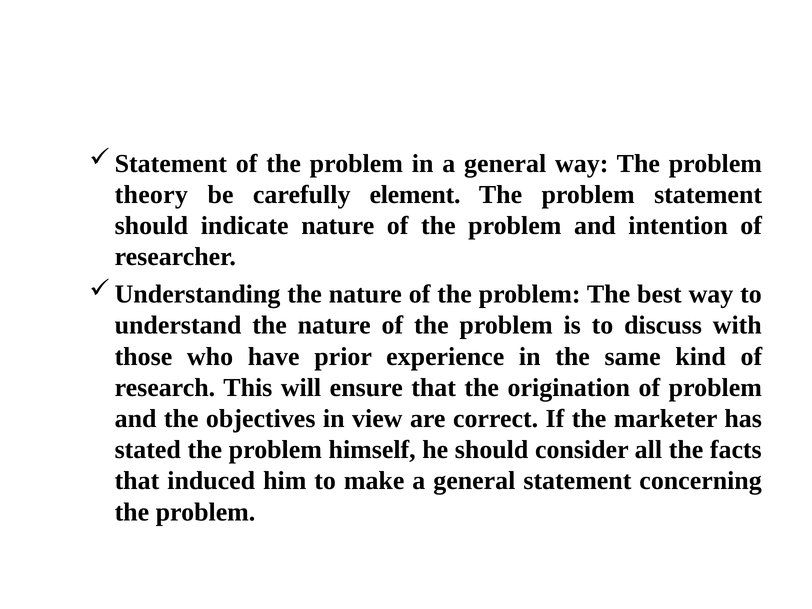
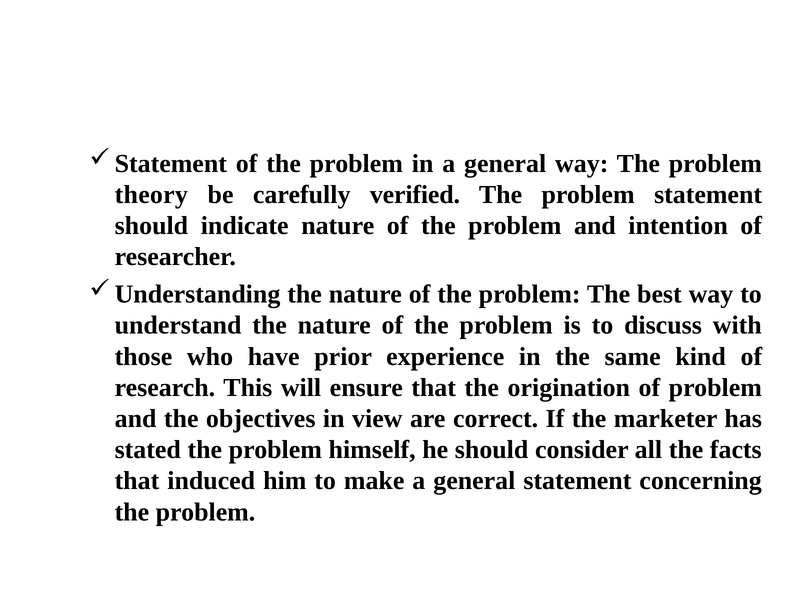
element: element -> verified (415, 195)
